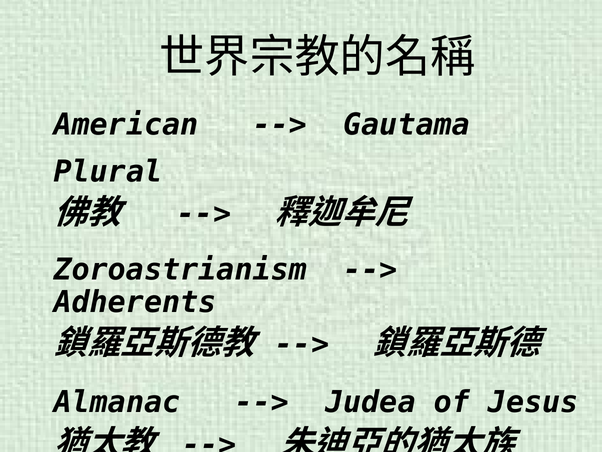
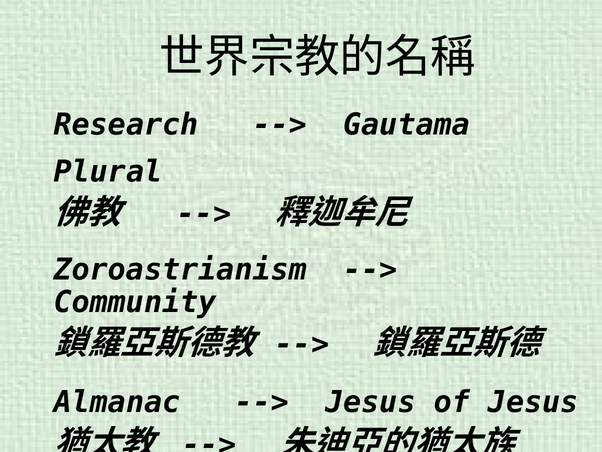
American: American -> Research (126, 125)
Adherents: Adherents -> Community (135, 302)
Judea: Judea -> Jesus (370, 402)
